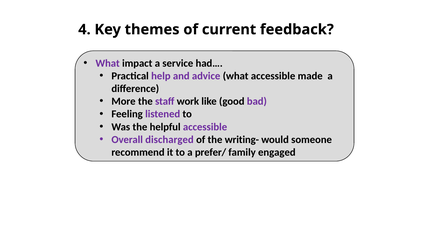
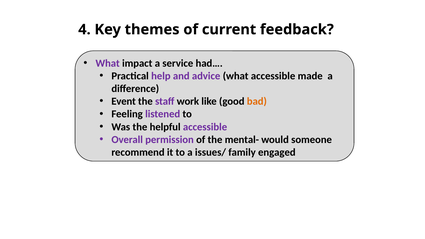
More: More -> Event (124, 101)
bad colour: purple -> orange (257, 101)
discharged: discharged -> permission (170, 140)
writing-: writing- -> mental- (242, 140)
prefer/: prefer/ -> issues/ (210, 152)
